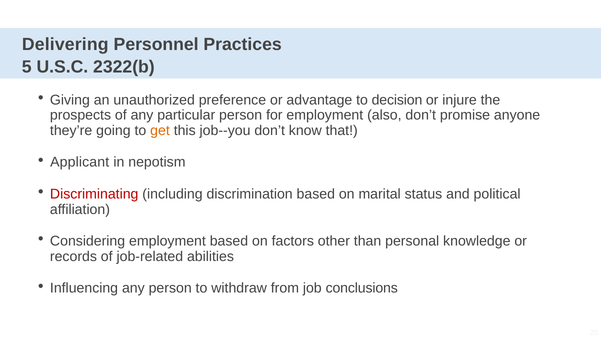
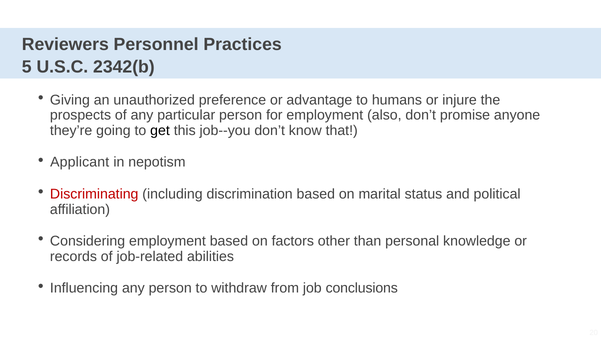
Delivering: Delivering -> Reviewers (65, 44)
2322(b: 2322(b -> 2342(b (124, 67)
decision: decision -> humans (397, 100)
get colour: orange -> black (160, 131)
